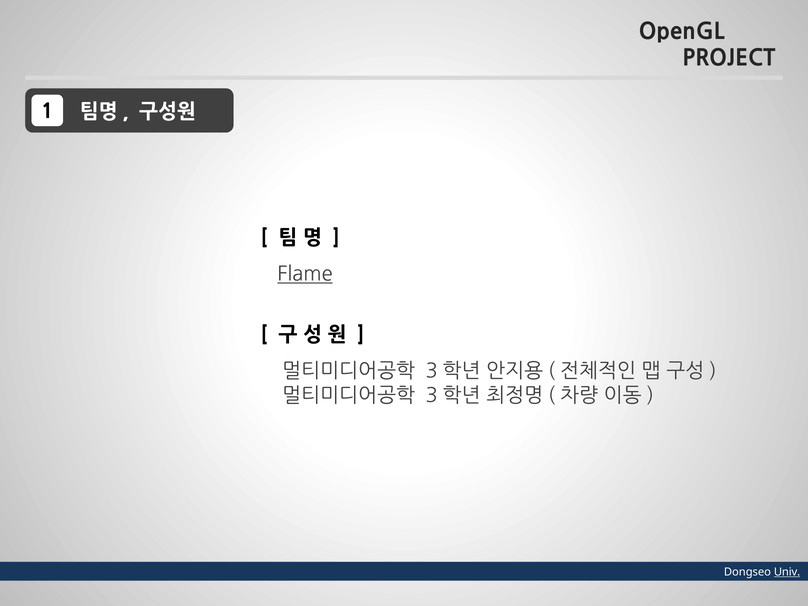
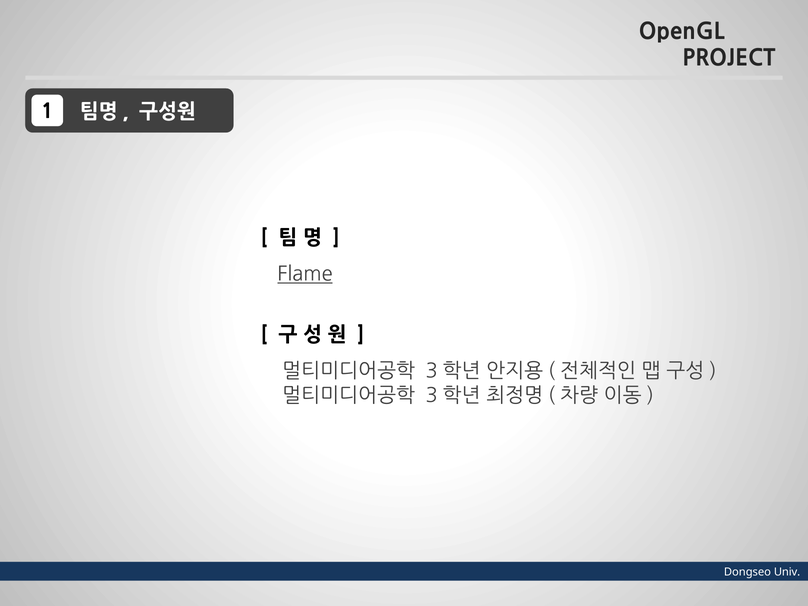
Univ underline: present -> none (787, 572)
